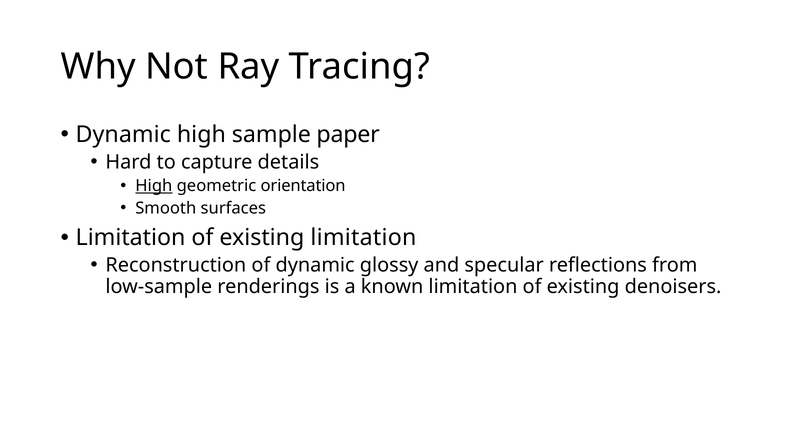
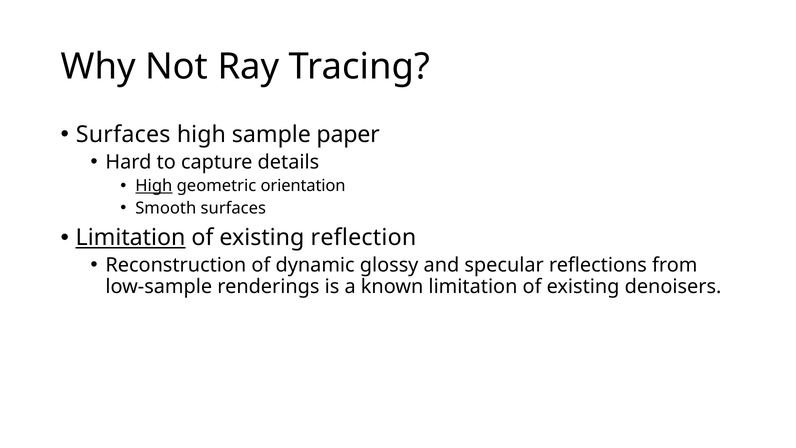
Dynamic: Dynamic -> Surfaces (123, 135)
Limitation underline: none -> present (131, 238)
existing limitation: limitation -> reflection (363, 238)
